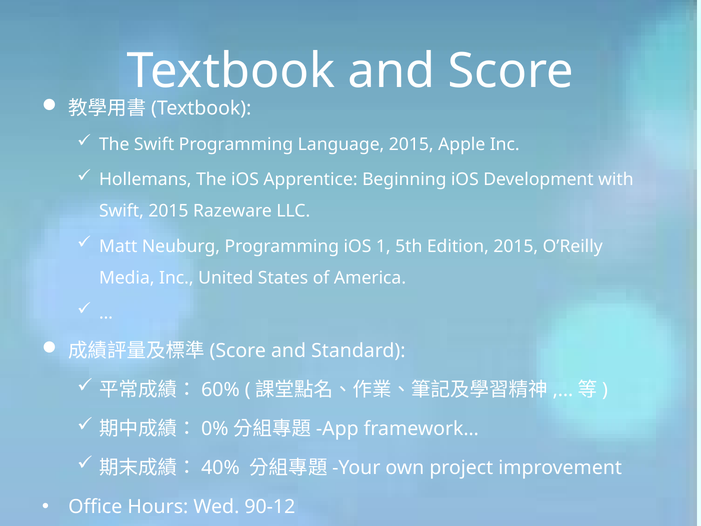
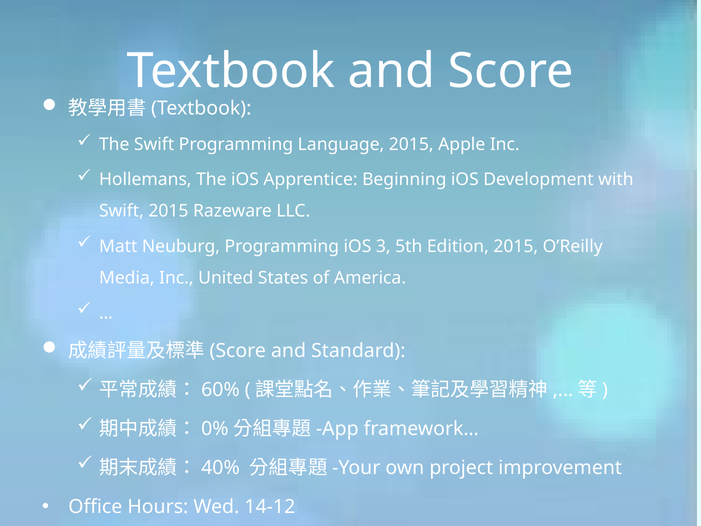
1: 1 -> 3 (383, 246)
90-12: 90-12 -> 14-12 (270, 506)
